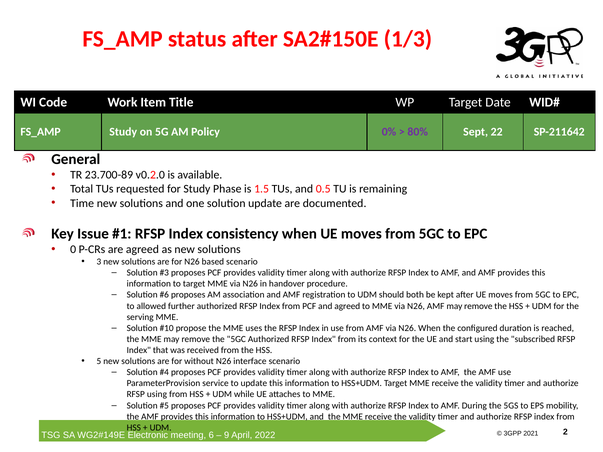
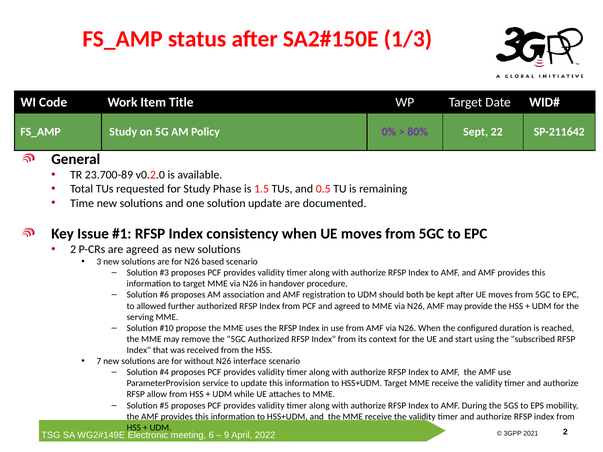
0: 0 -> 2 (73, 250)
AMF may remove: remove -> provide (478, 306)
5: 5 -> 7 (99, 361)
RFSP using: using -> allow (157, 395)
